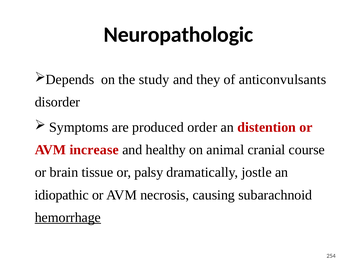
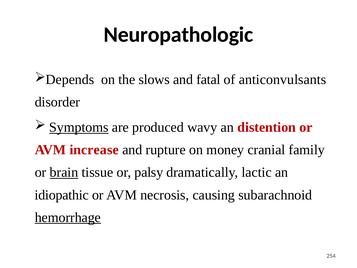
study: study -> slows (154, 79)
they: they -> fatal (208, 79)
Symptoms underline: none -> present (79, 127)
order: order -> wavy (202, 127)
healthy: healthy -> rupture (166, 150)
animal: animal -> money (225, 150)
course: course -> family (307, 150)
brain underline: none -> present (64, 172)
jostle: jostle -> lactic (257, 172)
